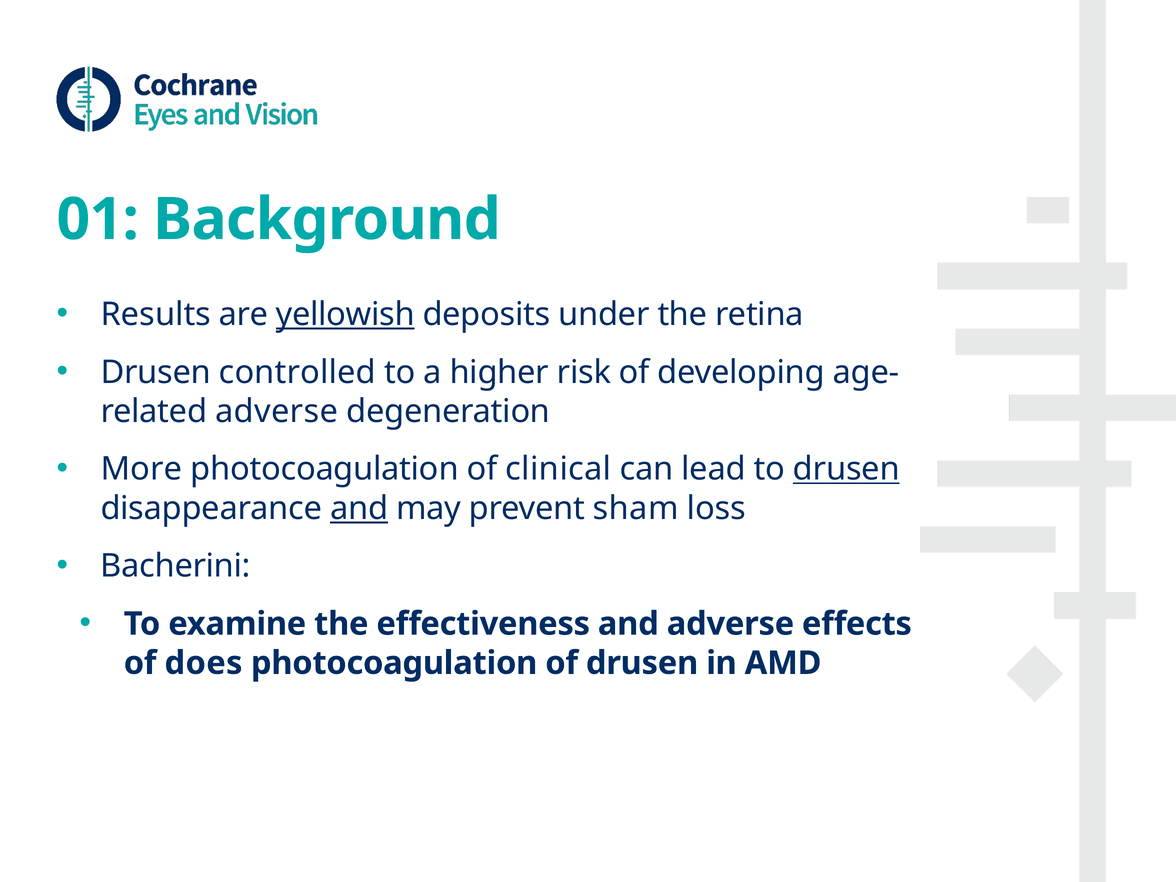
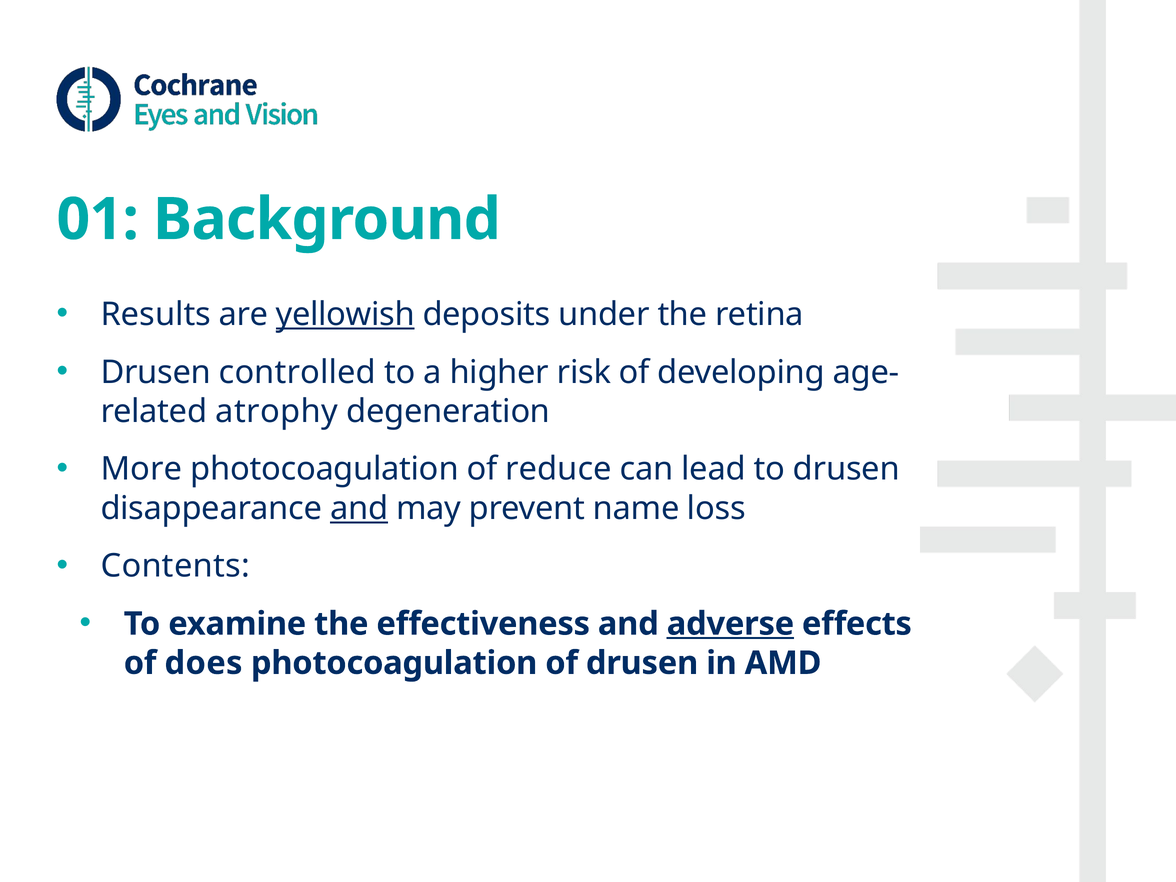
adverse: adverse -> atrophy (277, 411)
clinical: clinical -> reduce (559, 469)
drusen underline: present -> none (846, 469)
sham: sham -> name (636, 508)
Bacherini: Bacherini -> Contents (175, 566)
adverse underline: none -> present (730, 624)
